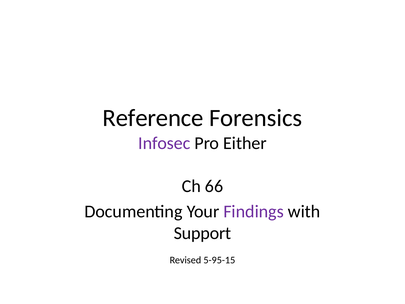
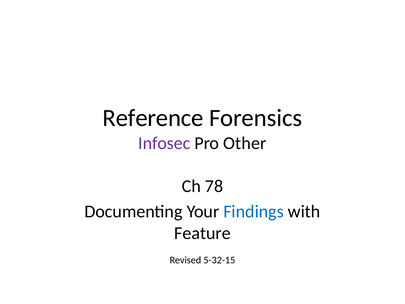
Either: Either -> Other (245, 143)
66: 66 -> 78 (214, 186)
Findings colour: purple -> blue (254, 211)
Support: Support -> Feature (202, 233)
5-95-15: 5-95-15 -> 5-32-15 (219, 260)
